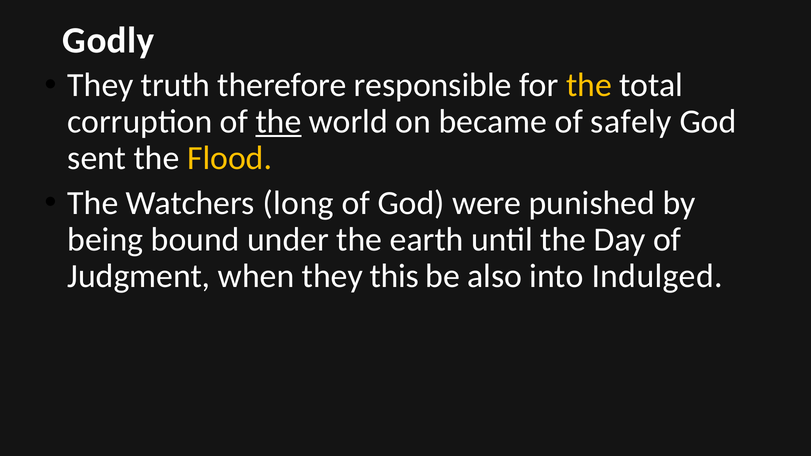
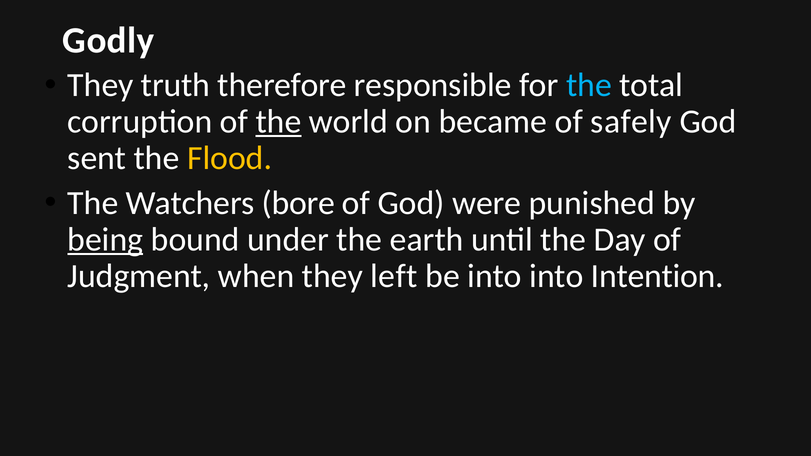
the colour: yellow -> light blue (589, 85)
long: long -> bore (298, 203)
being underline: none -> present (105, 240)
this: this -> left (394, 276)
be also: also -> into (495, 276)
Indulged: Indulged -> Intention (657, 276)
